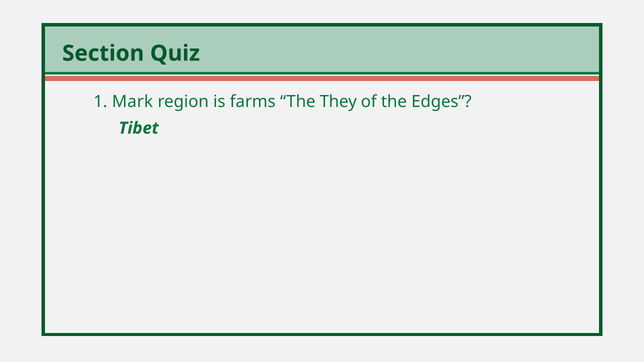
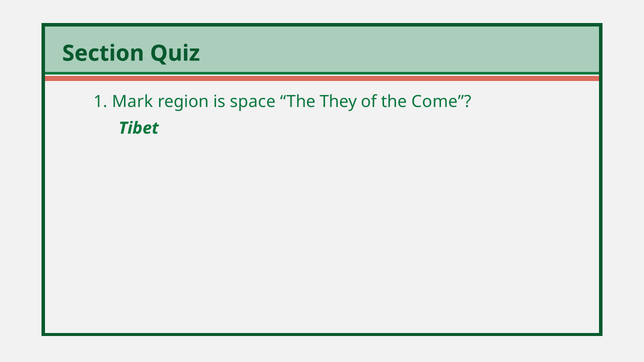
farms: farms -> space (253, 102)
Edges: Edges -> Come (441, 102)
